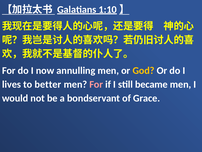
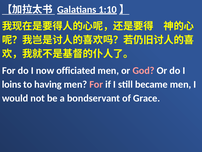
annulling: annulling -> officiated (76, 70)
God colour: yellow -> pink (144, 70)
lives: lives -> loins (12, 84)
better: better -> having (48, 84)
